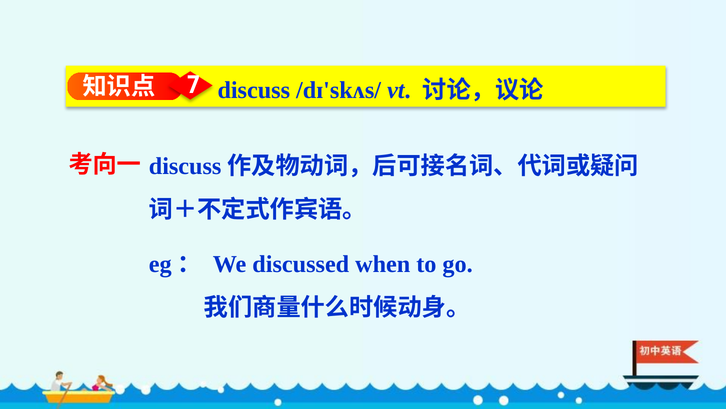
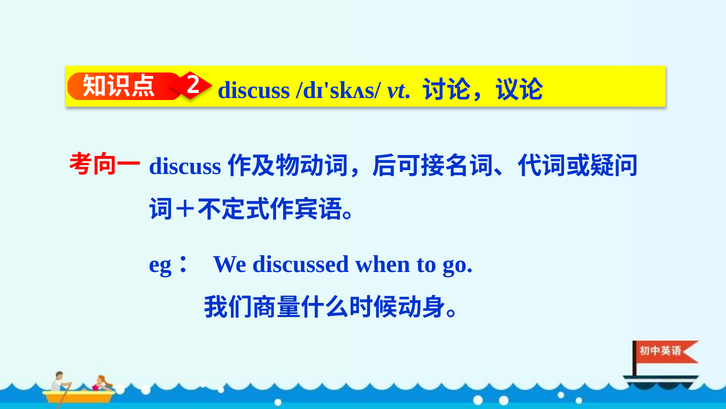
7: 7 -> 2 (193, 85)
